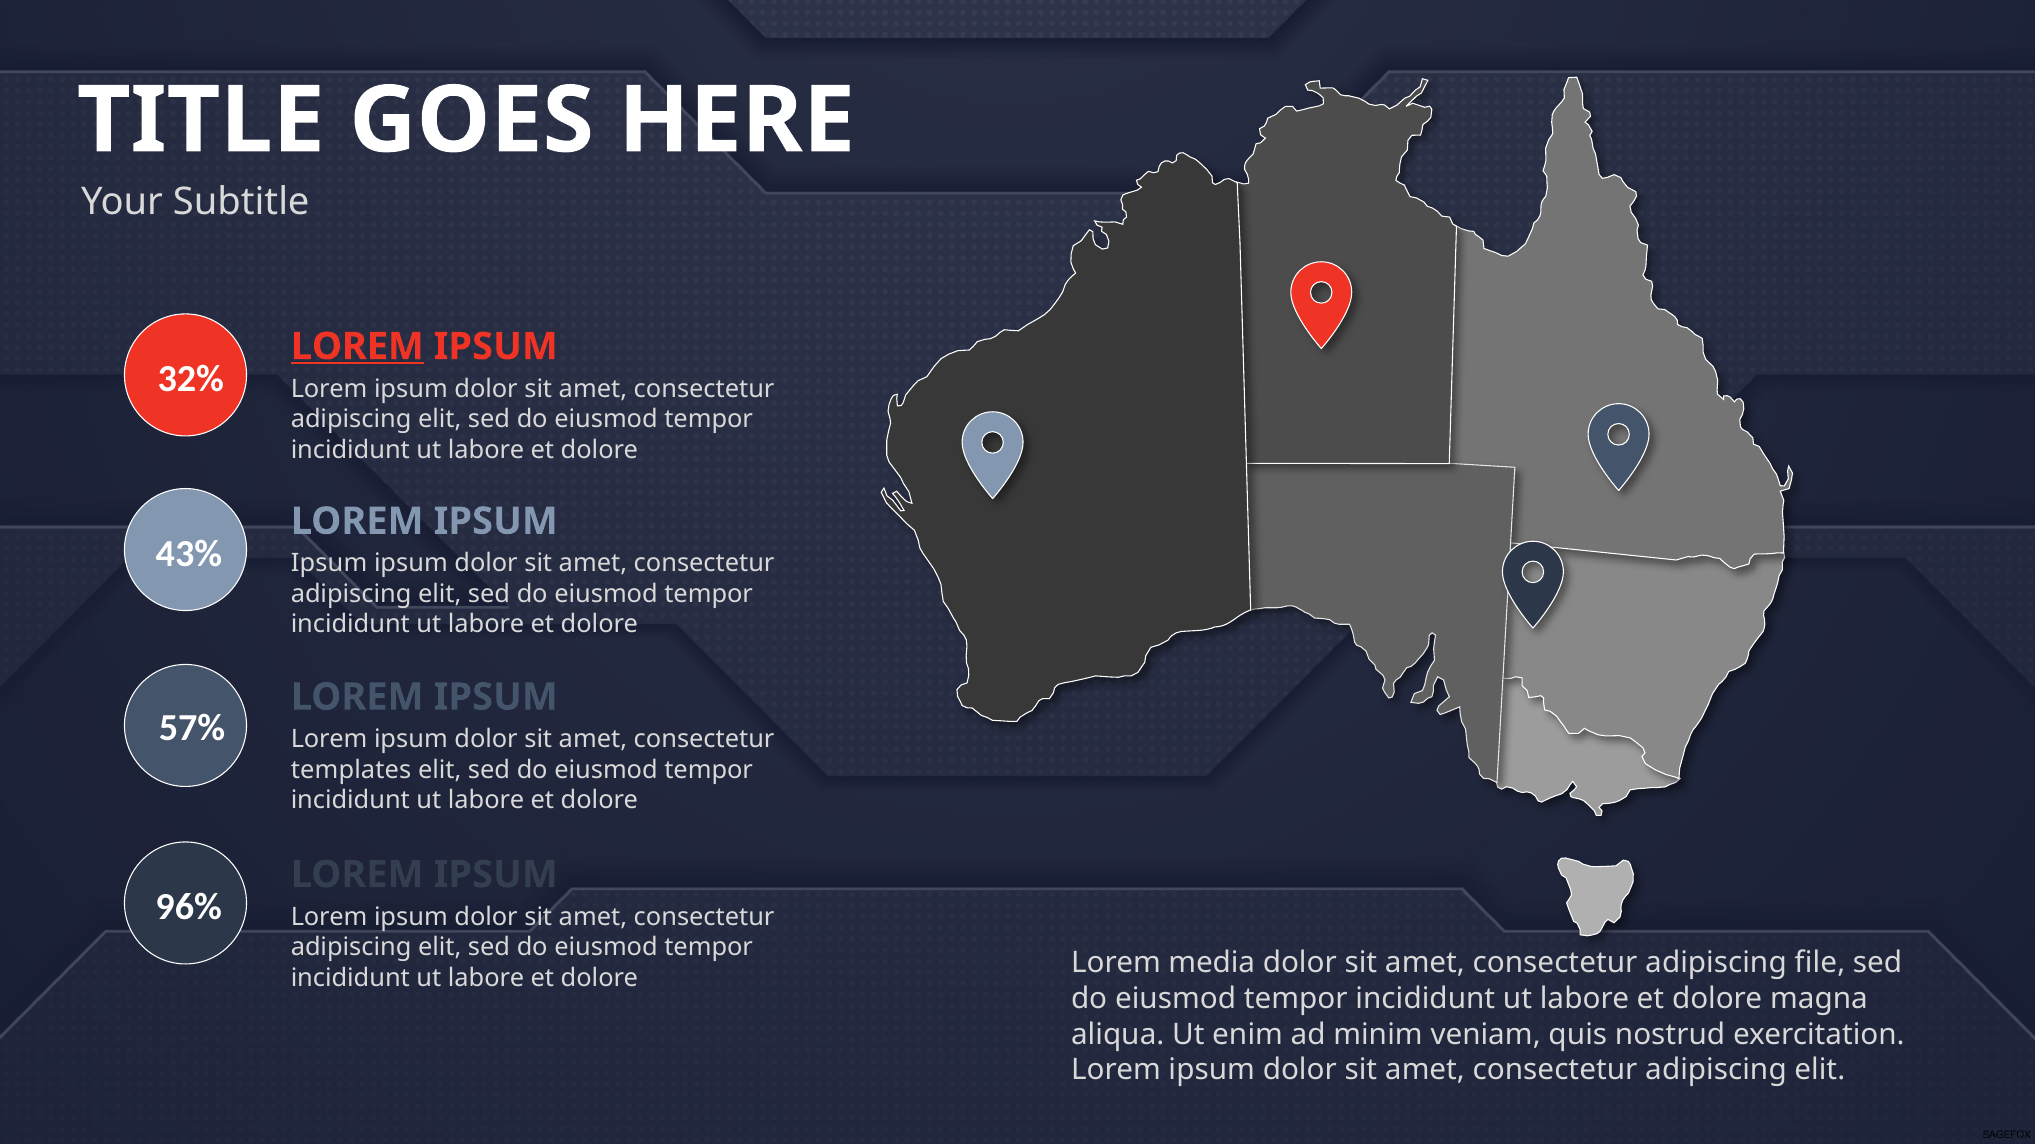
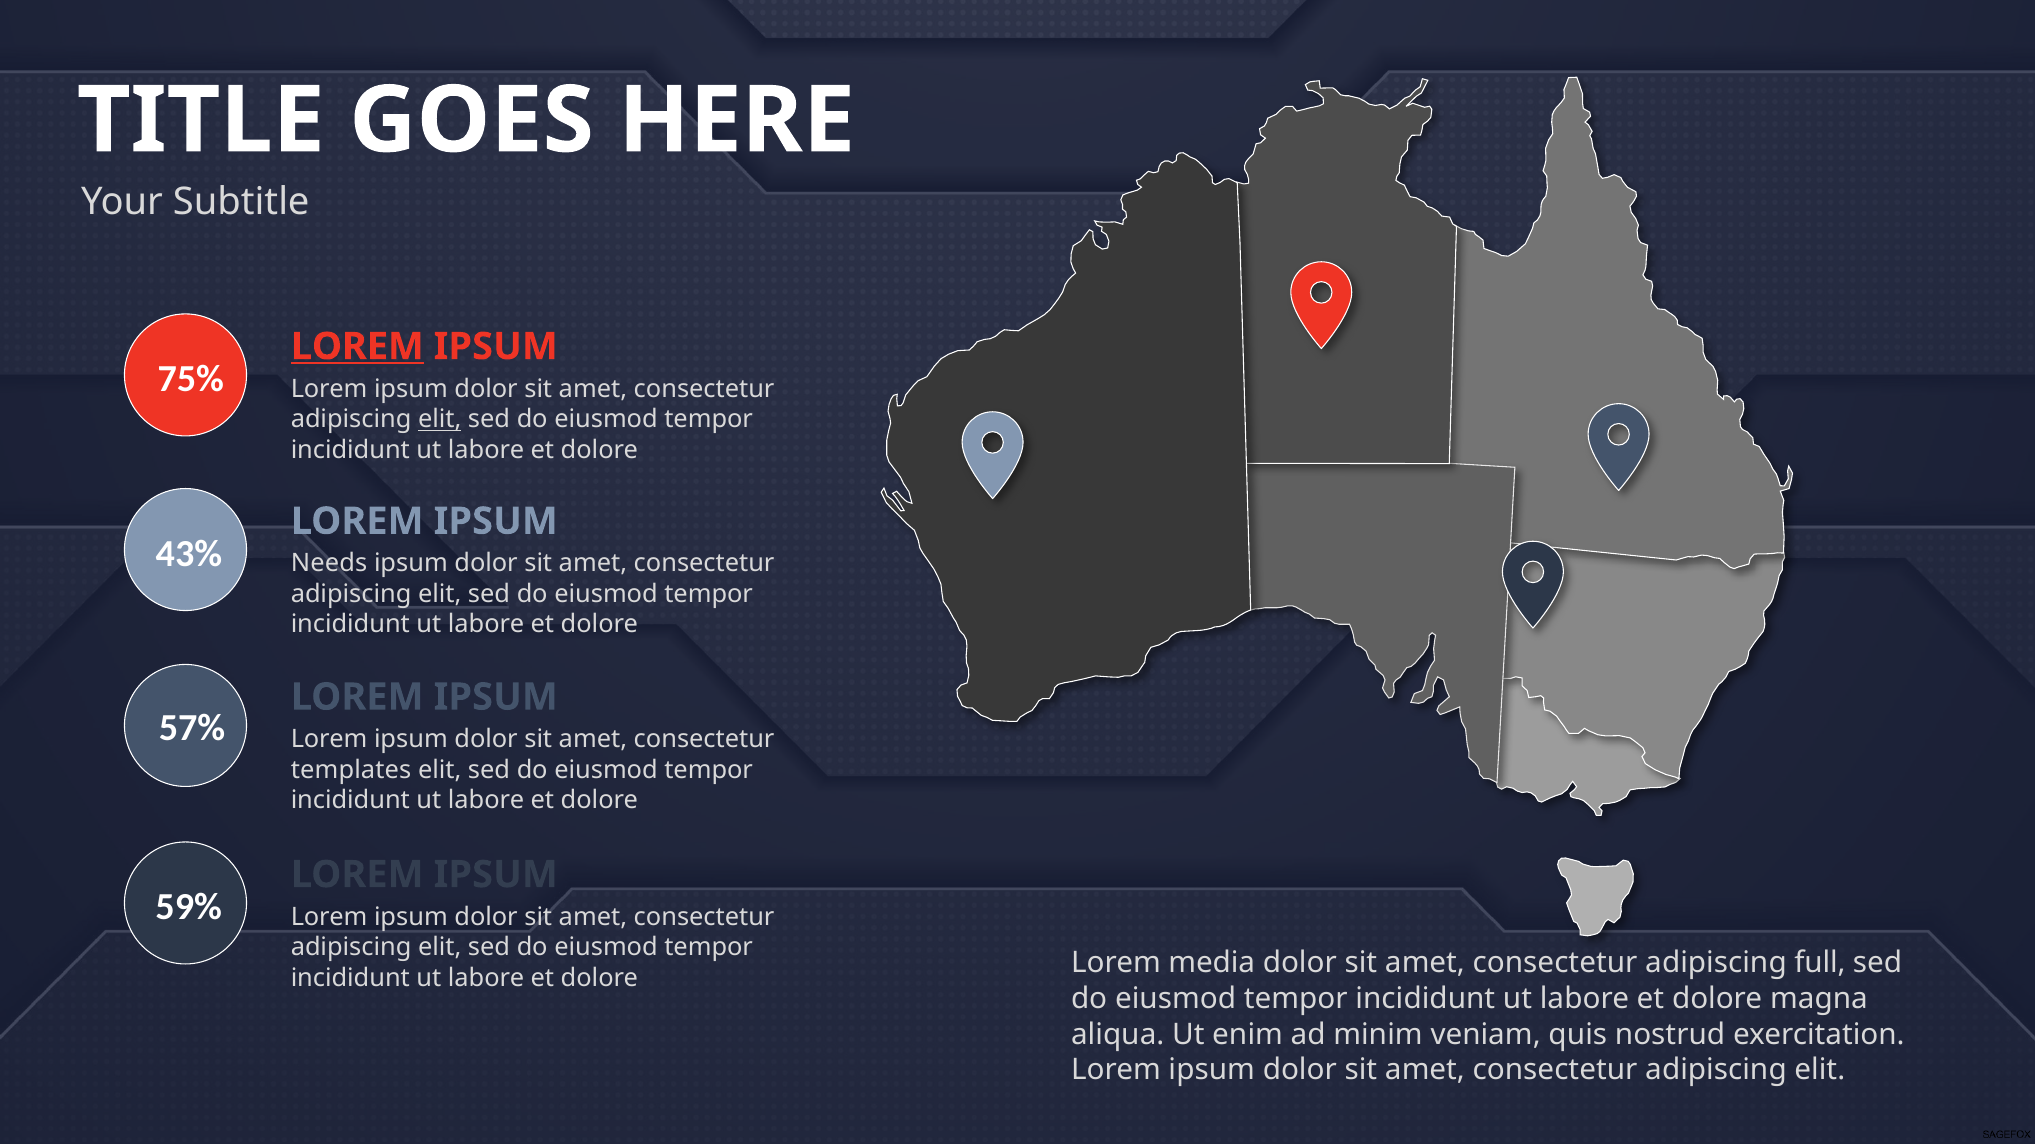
32%: 32% -> 75% (191, 379)
elit underline: none -> present (440, 420)
Ipsum: Ipsum -> Needs (329, 564)
96%: 96% -> 59% (189, 908)
file: file -> full (1820, 964)
